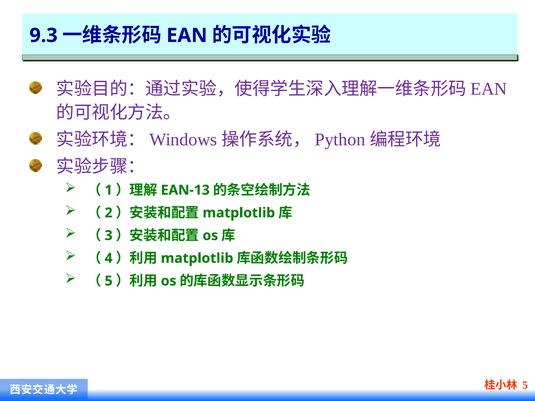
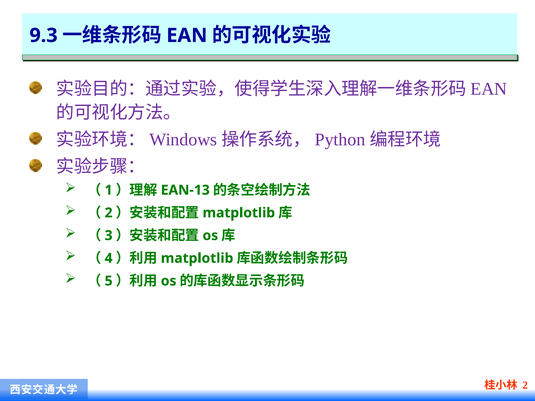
5: 5 -> 2 (525, 385)
